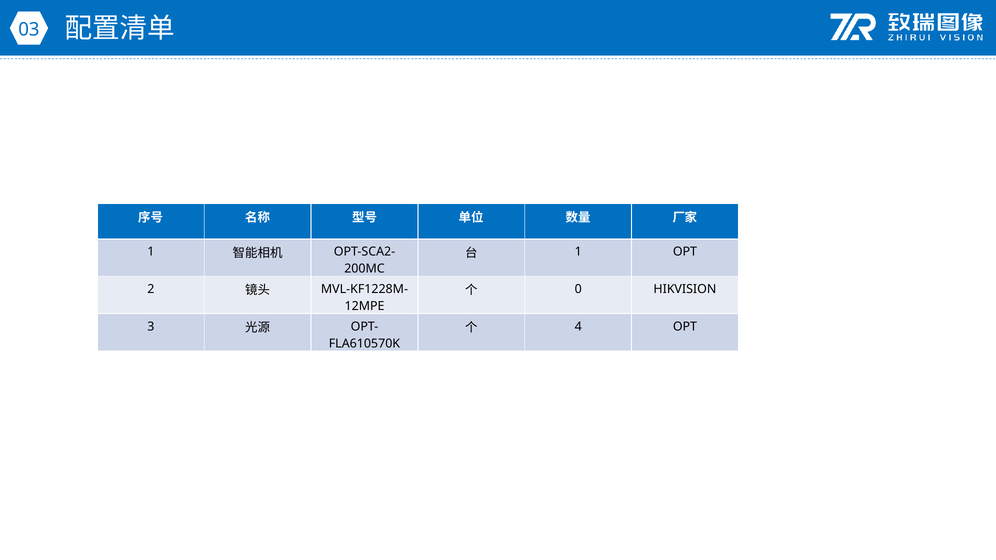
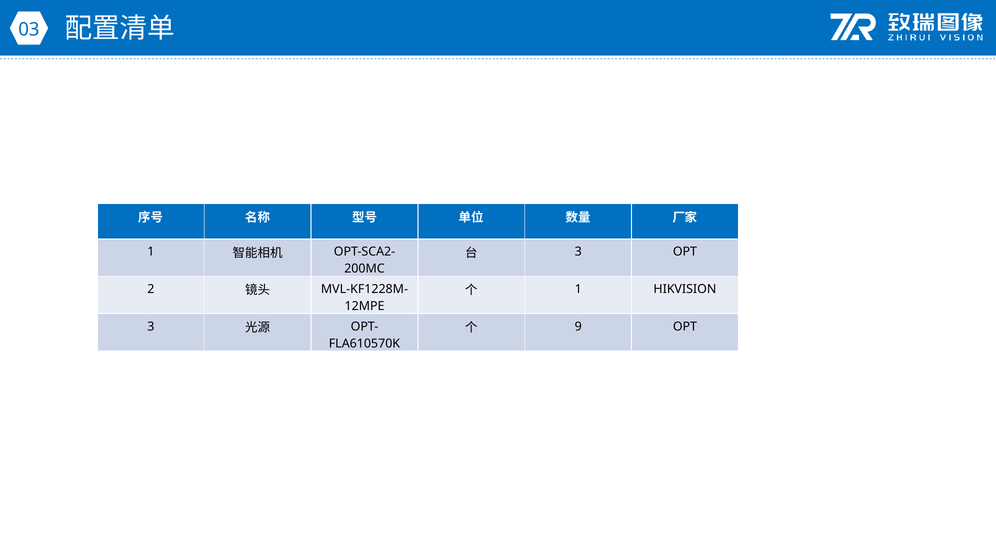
1: 1 -> 3 (578, 252)
0: 0 -> 1 (578, 289)
4: 4 -> 9 (578, 327)
